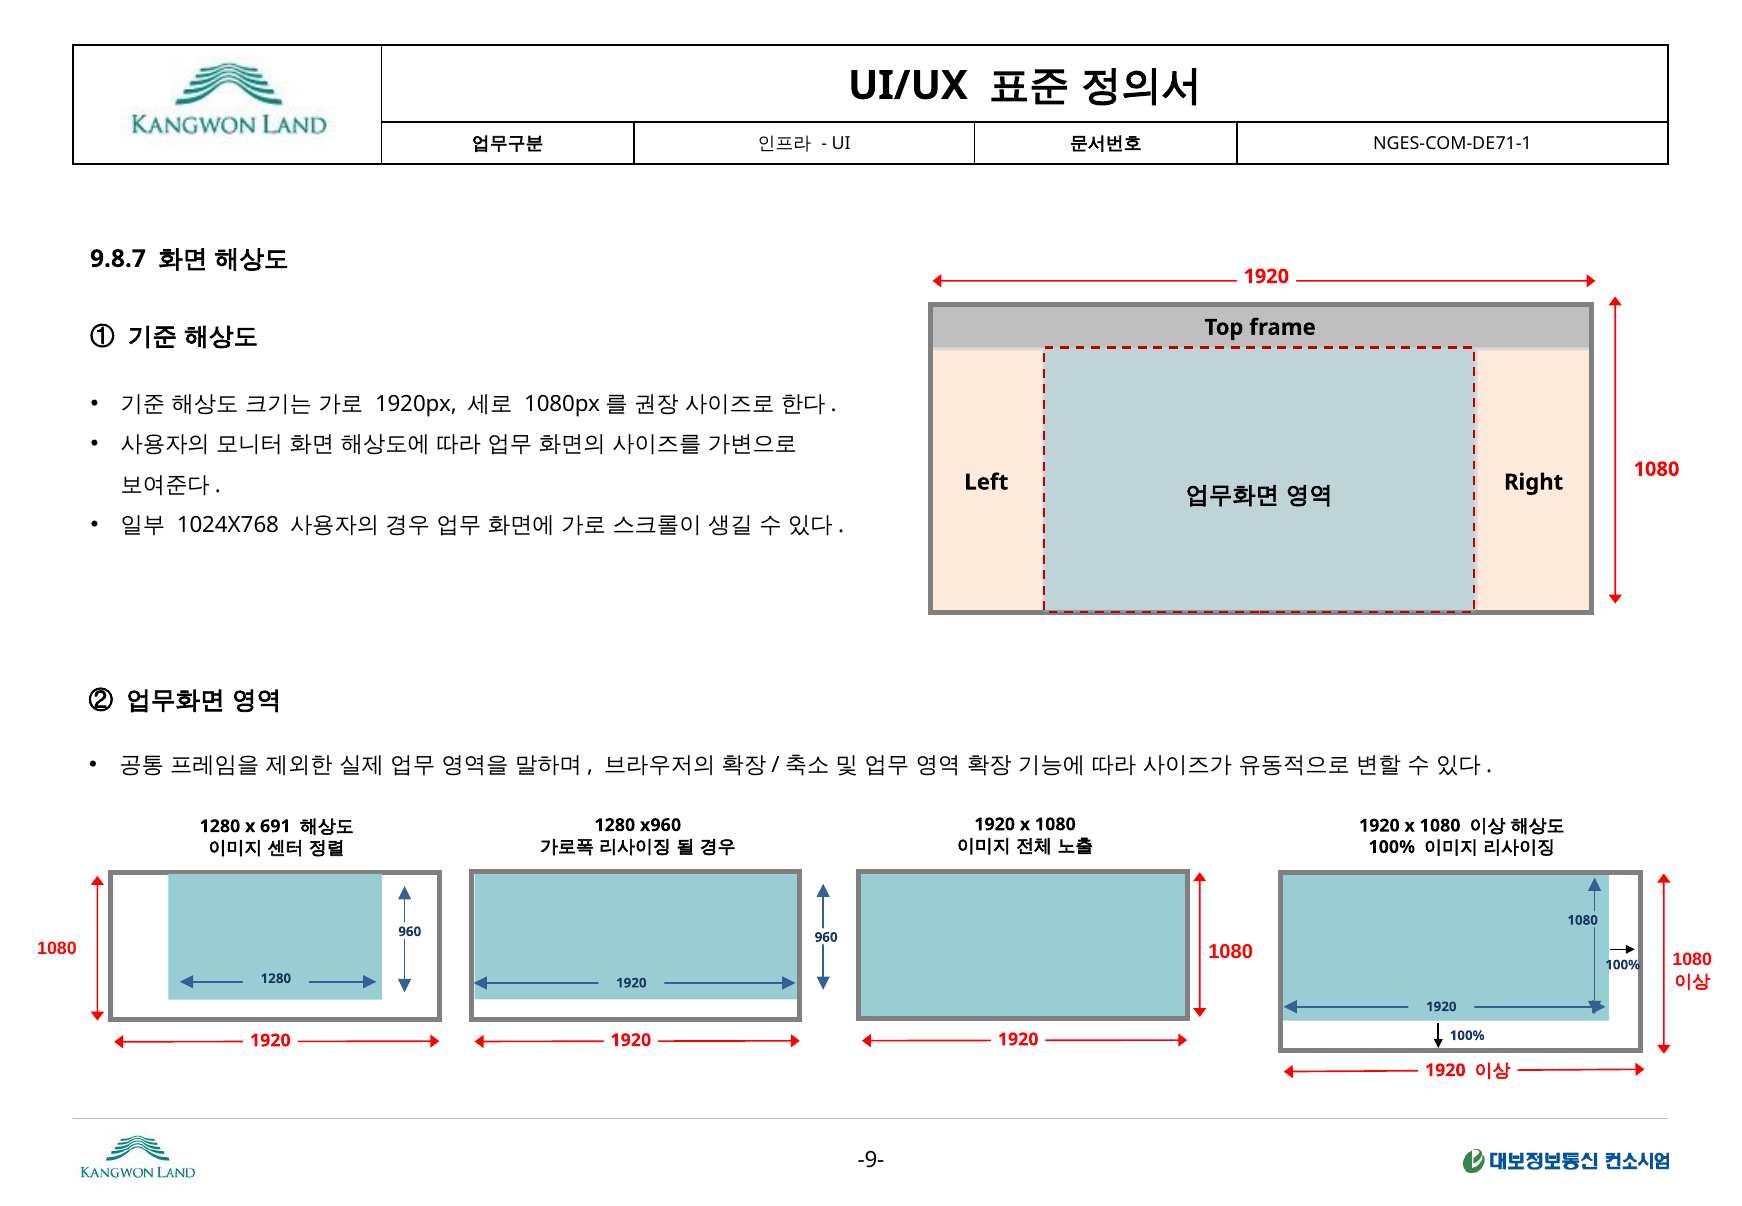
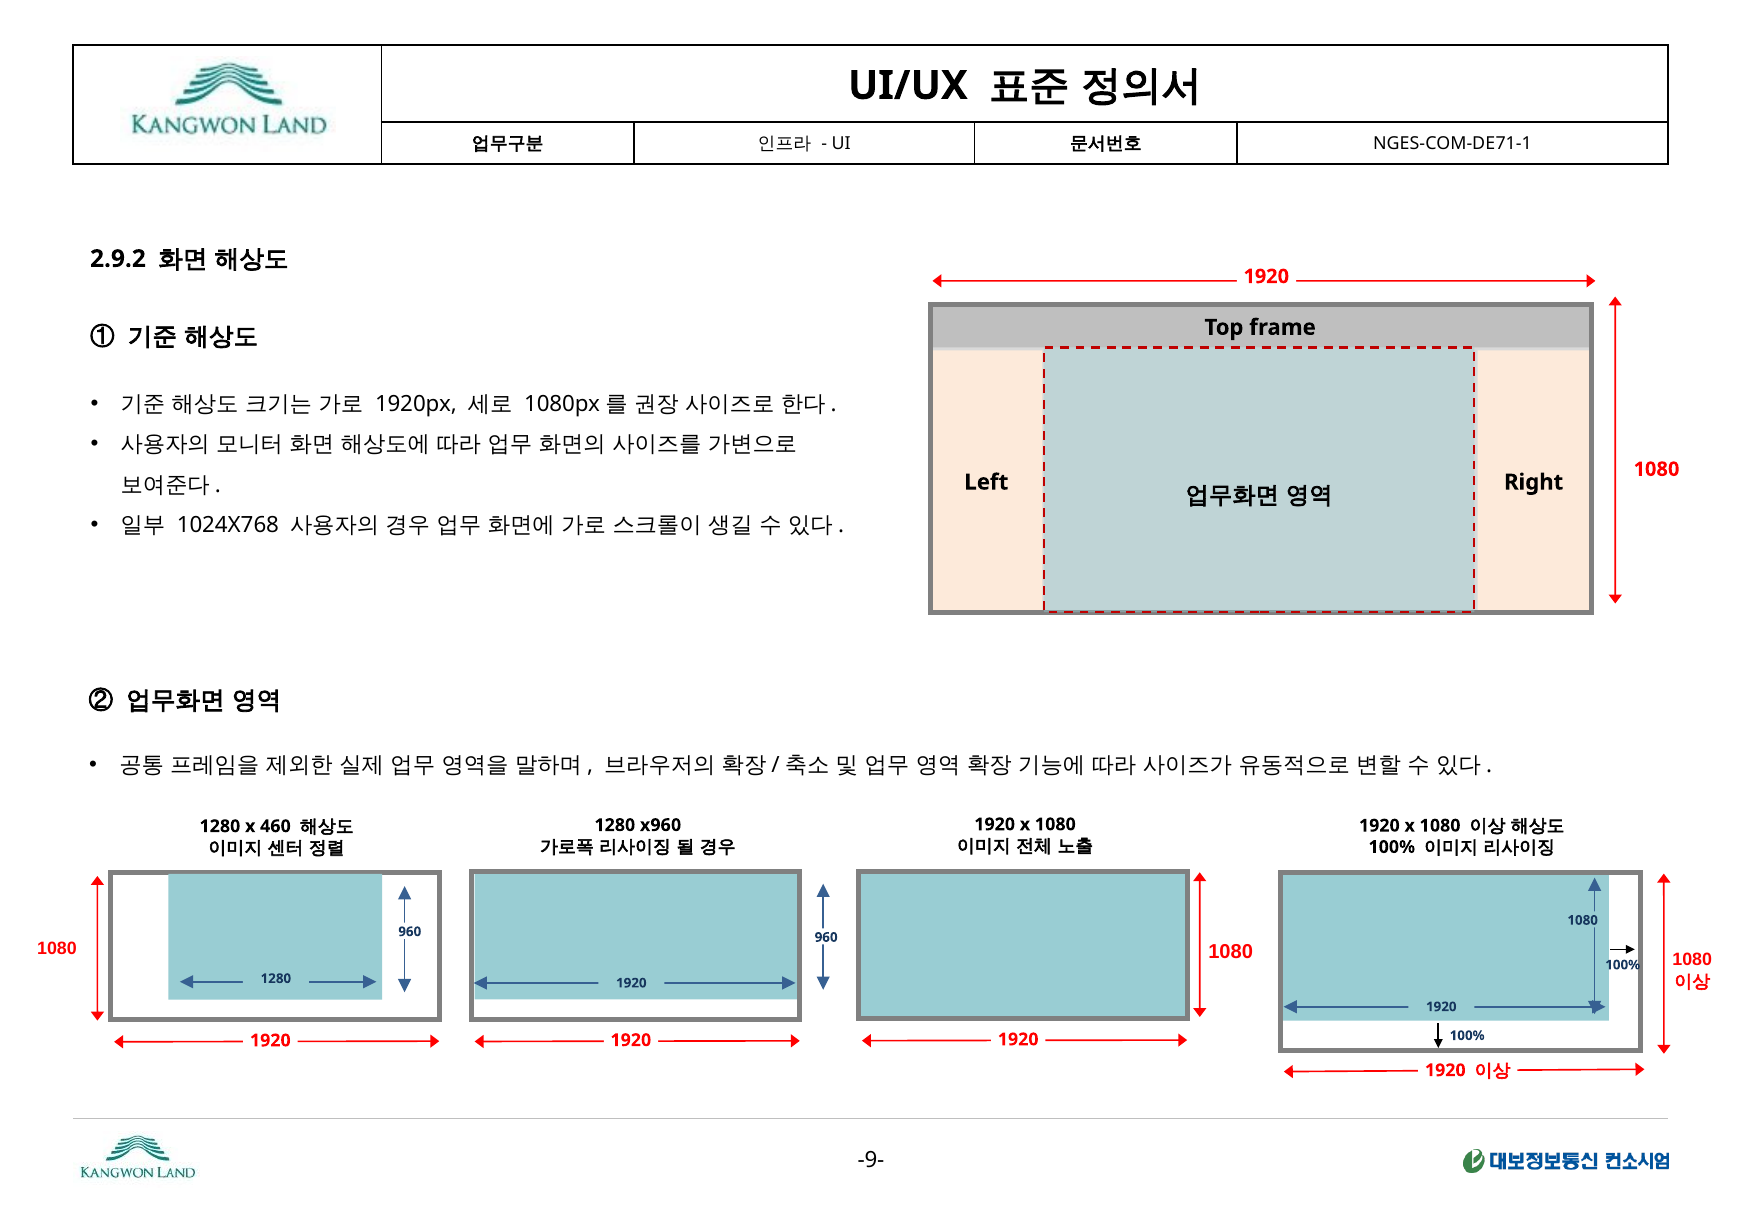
9.8.7: 9.8.7 -> 2.9.2 (118, 259)
691: 691 -> 460 (275, 826)
